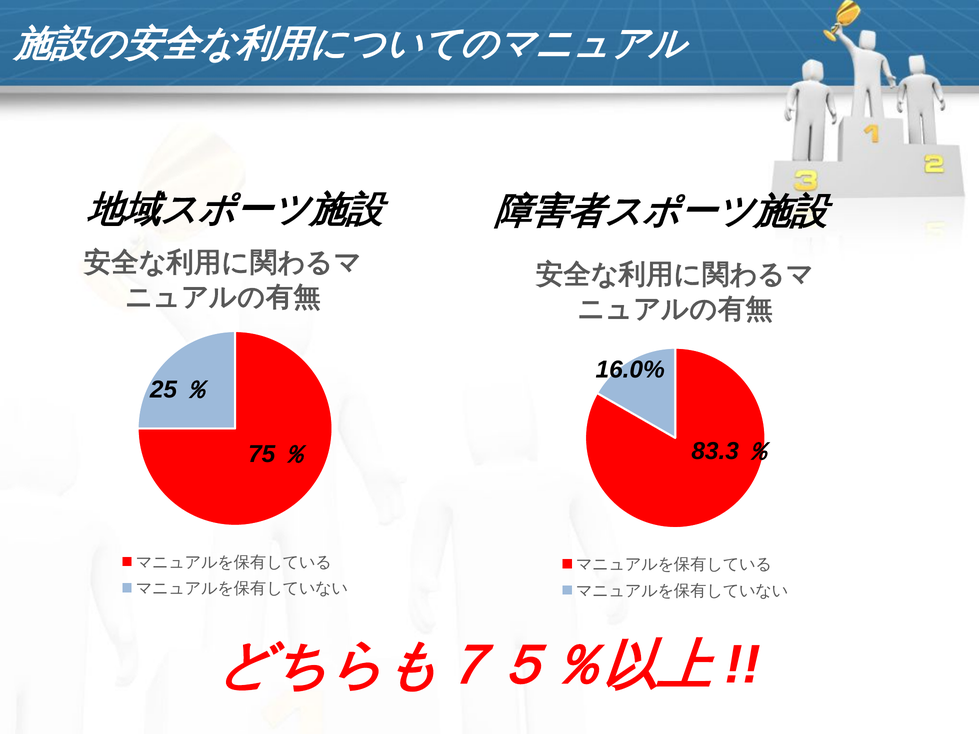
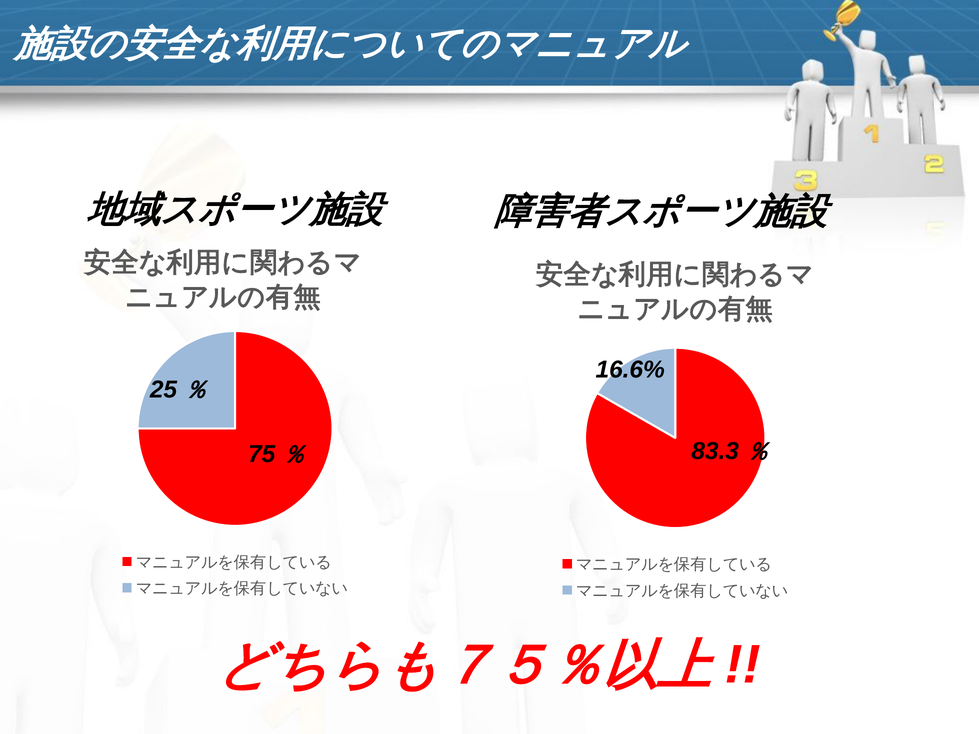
16.0%: 16.0% -> 16.6% (630, 370)
